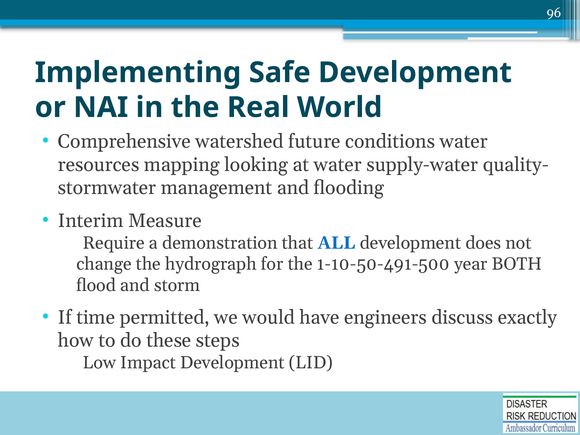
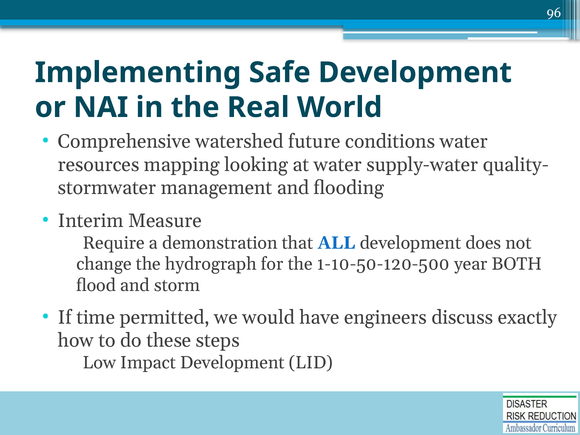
1-10-50-491-500: 1-10-50-491-500 -> 1-10-50-120-500 (383, 264)
